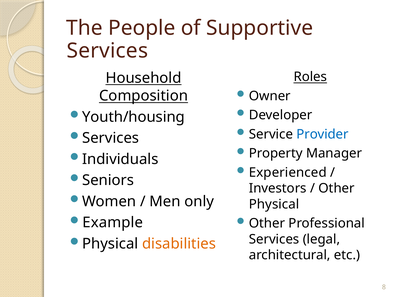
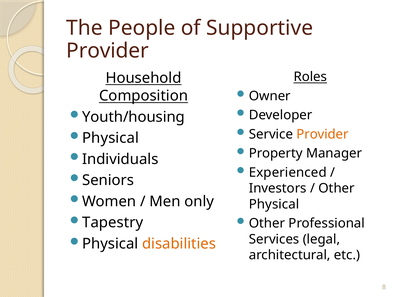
Services: Services -> Provider (108, 51)
Provider colour: blue -> orange (323, 135)
Services: Services -> Physical (111, 138)
Example: Example -> Tapestry (113, 223)
